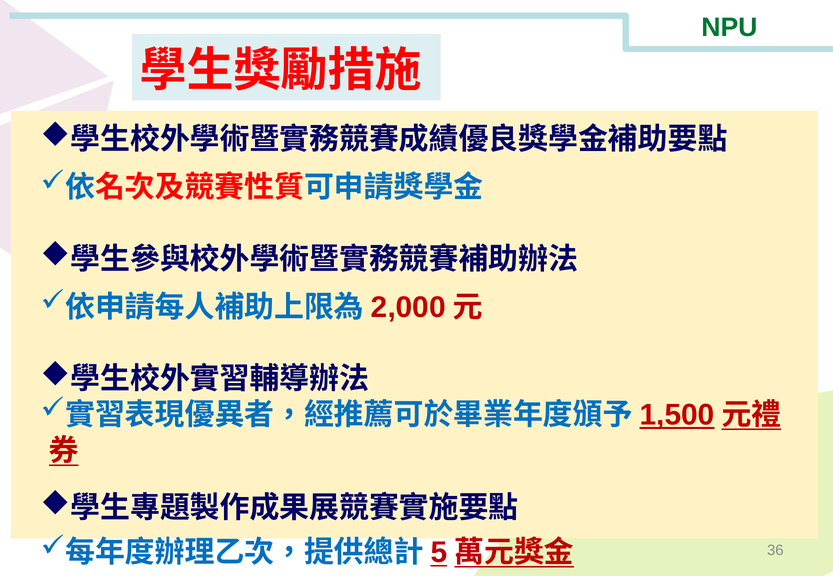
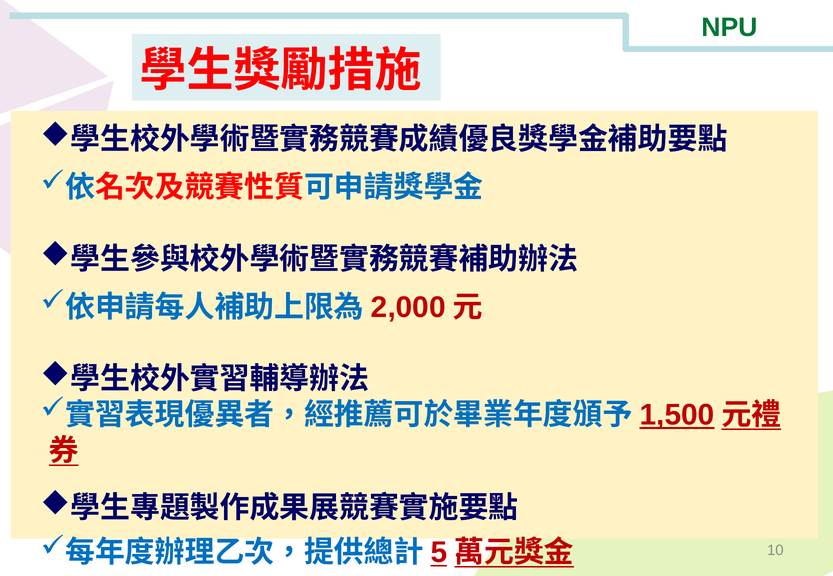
36: 36 -> 10 (775, 551)
